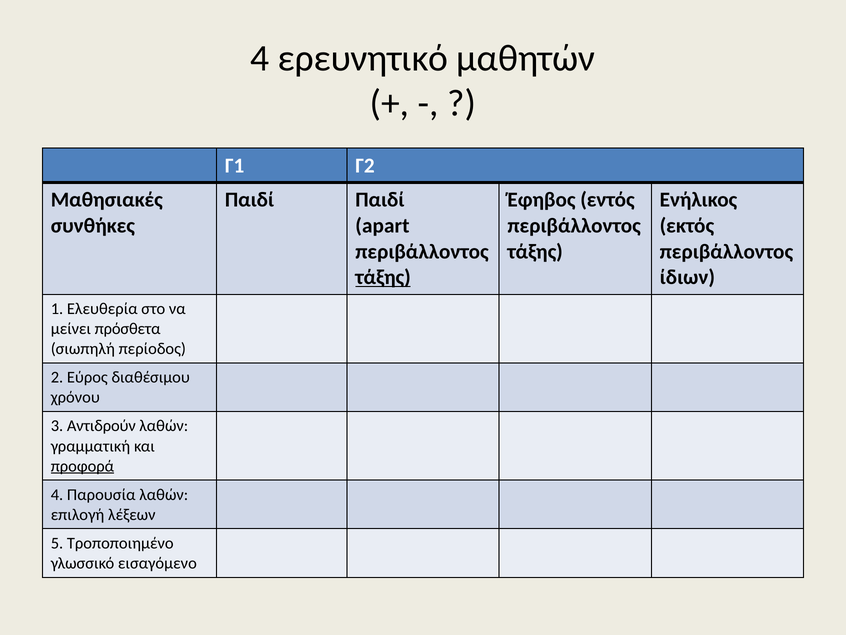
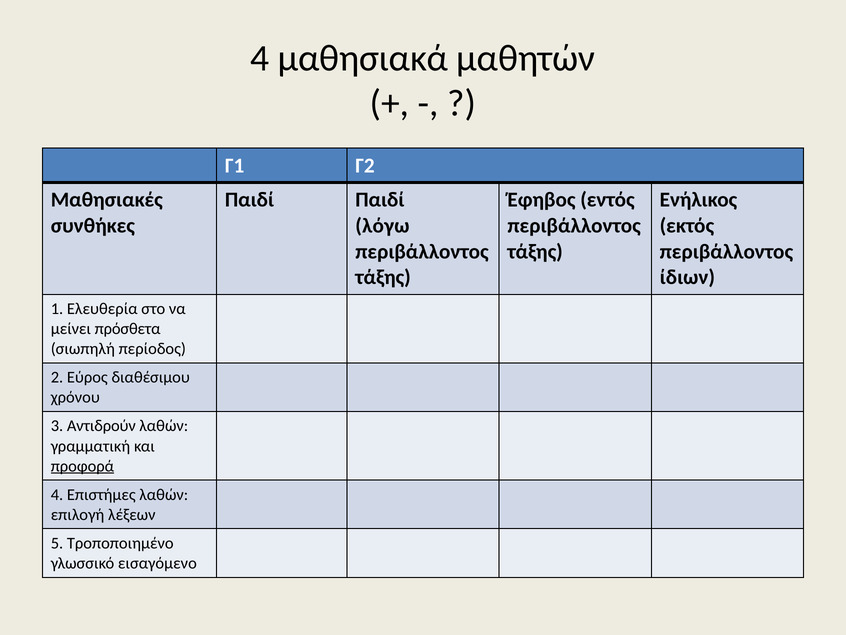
ερευνητικό: ερευνητικό -> μαθησιακά (363, 58)
apart: apart -> λόγω (382, 226)
τάξης underline: present -> none (383, 277)
Παρουσία: Παρουσία -> Επιστήμες (101, 494)
